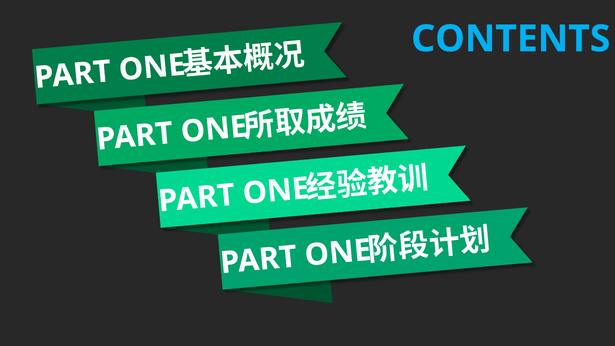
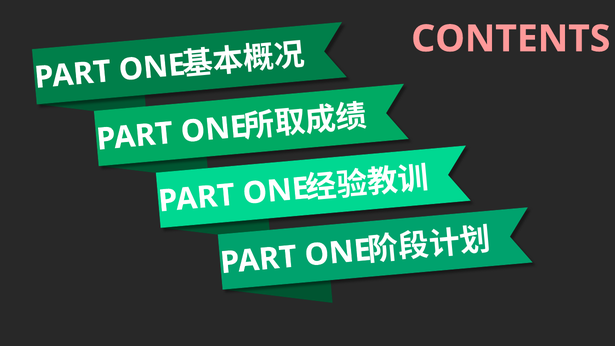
CONTENTS colour: light blue -> pink (511, 39)
